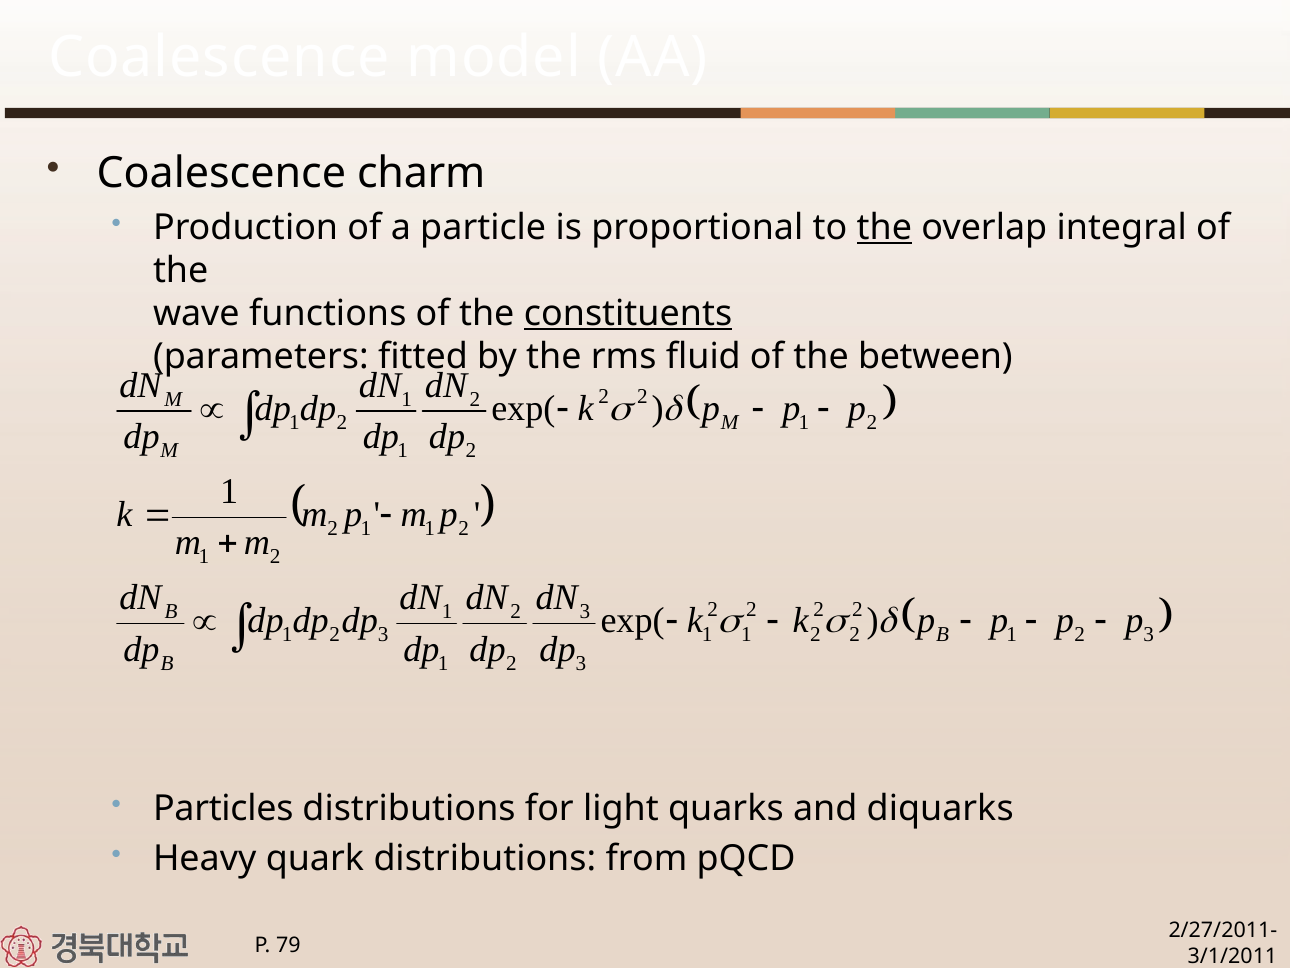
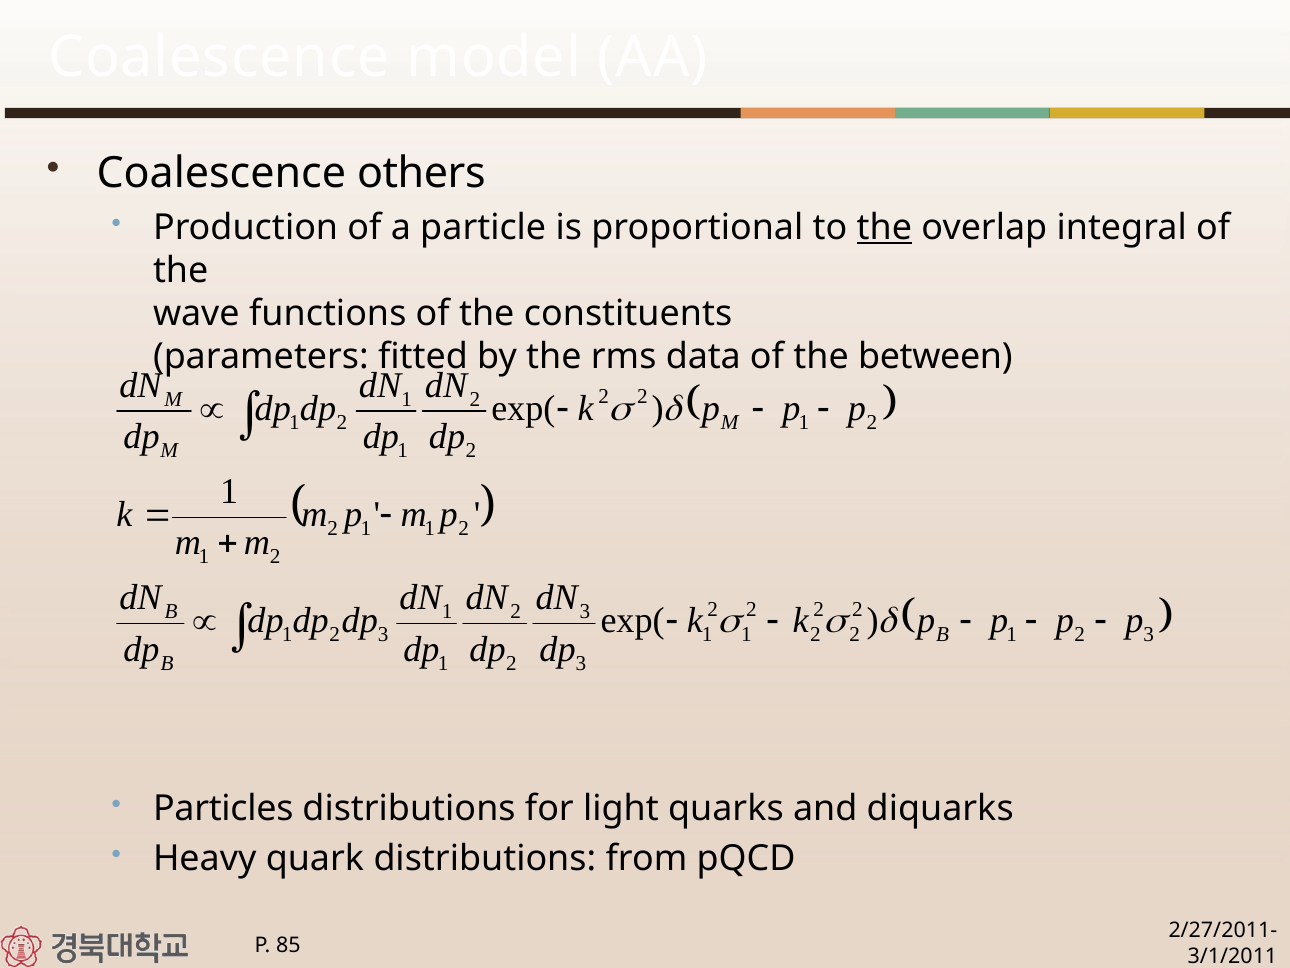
charm: charm -> others (421, 174)
constituents underline: present -> none (628, 314)
fluid: fluid -> data (703, 357)
79: 79 -> 85 (288, 945)
